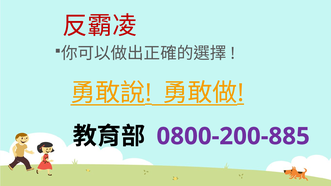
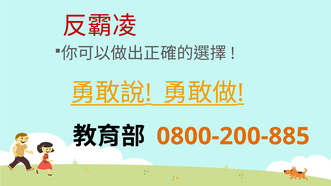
0800-200-885 colour: purple -> orange (233, 136)
